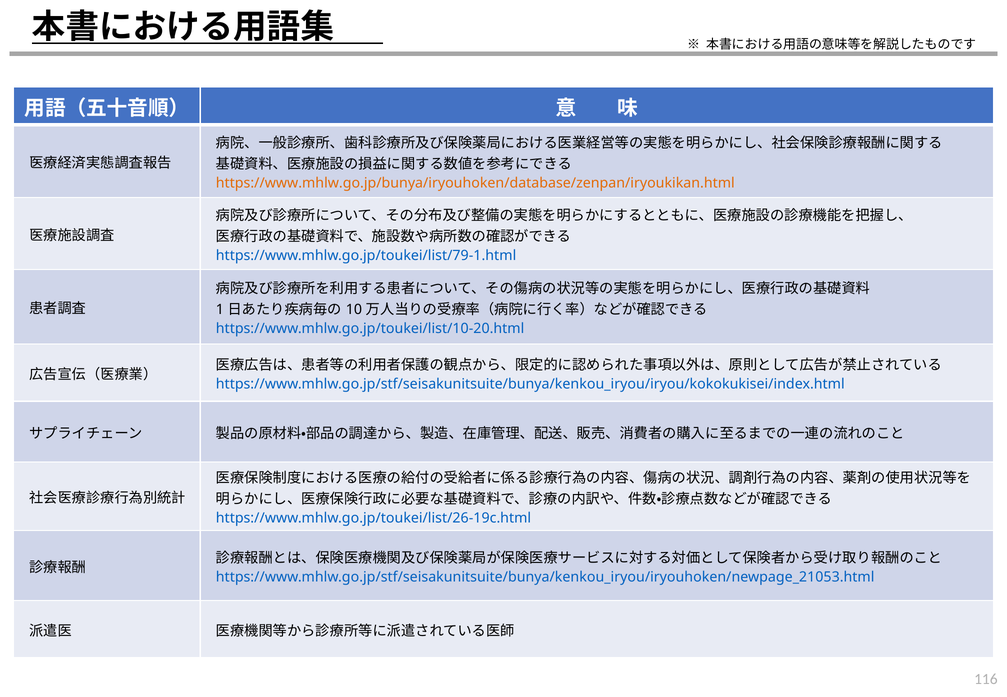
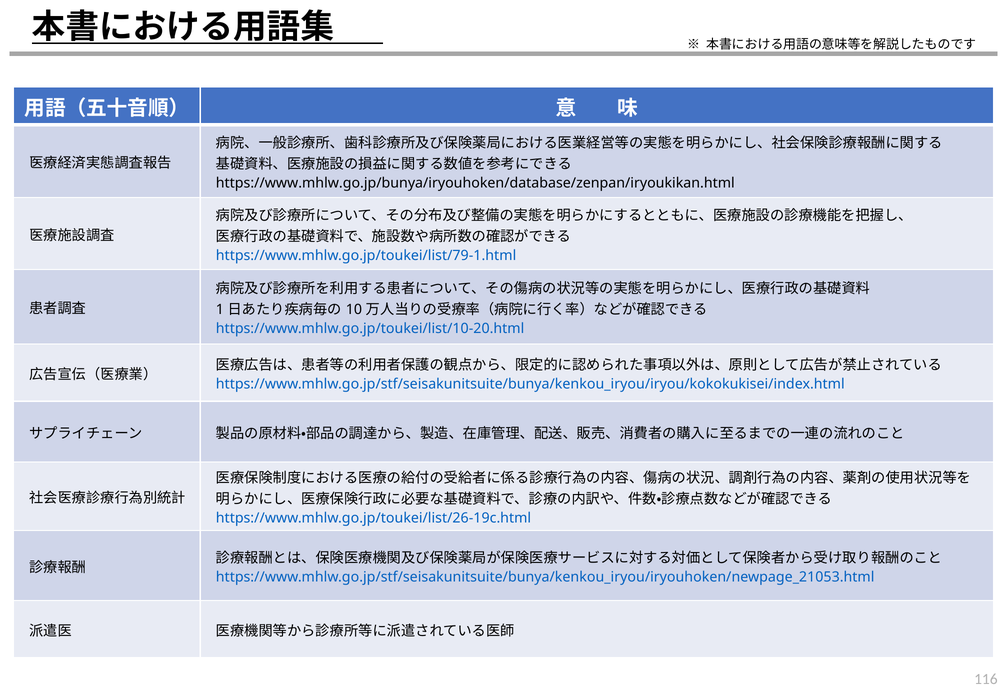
https://www.mhlw.go.jp/bunya/iryouhoken/database/zenpan/iryoukikan.html colour: orange -> black (475, 183)
